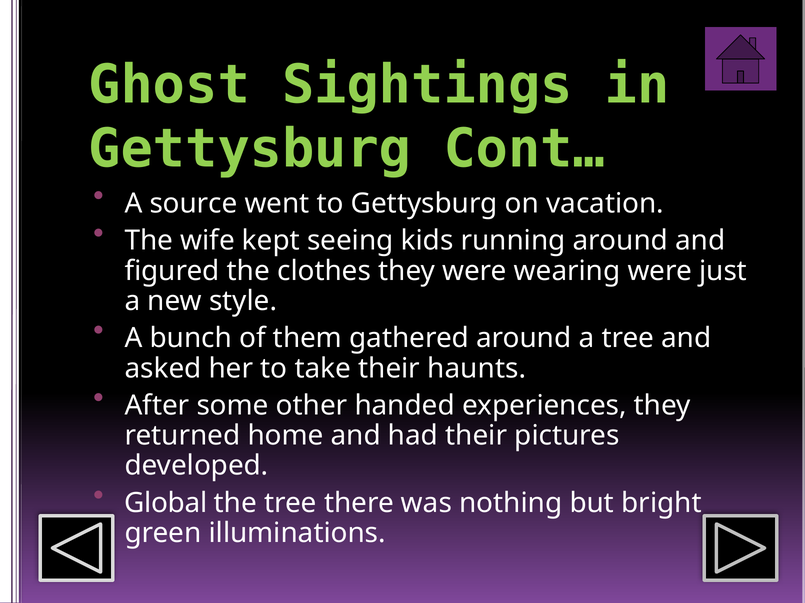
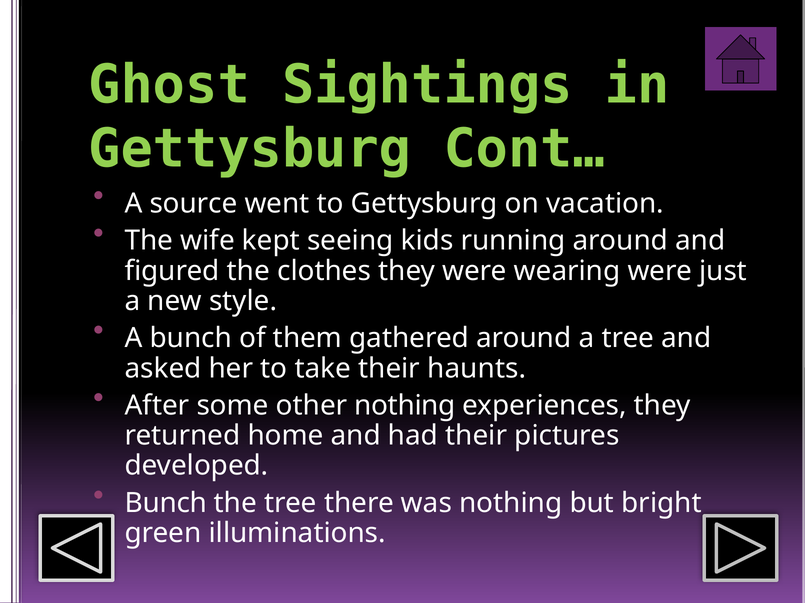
other handed: handed -> nothing (405, 406)
Global: Global -> Bunch (166, 504)
